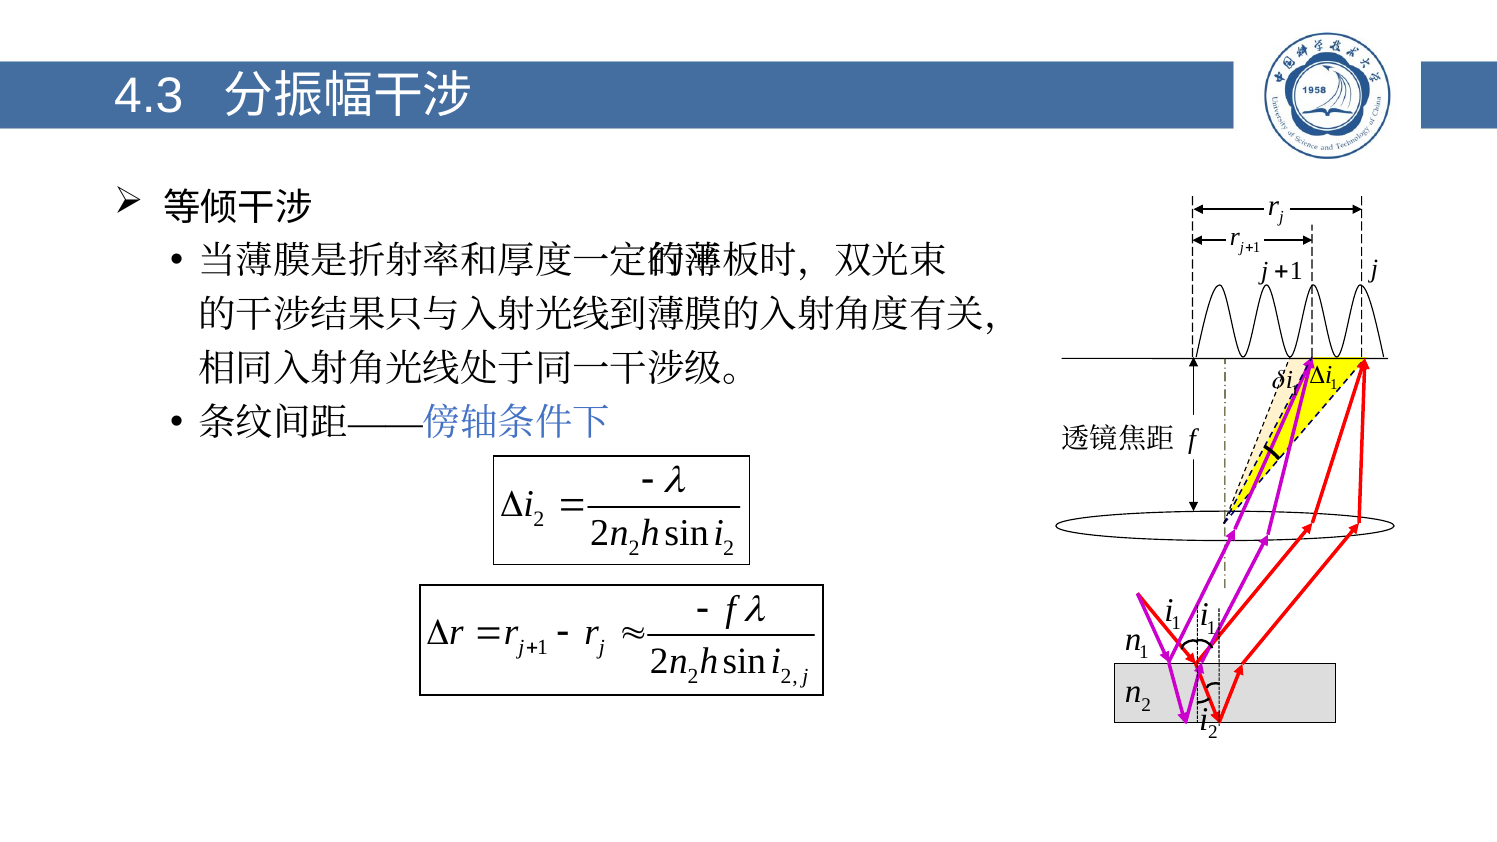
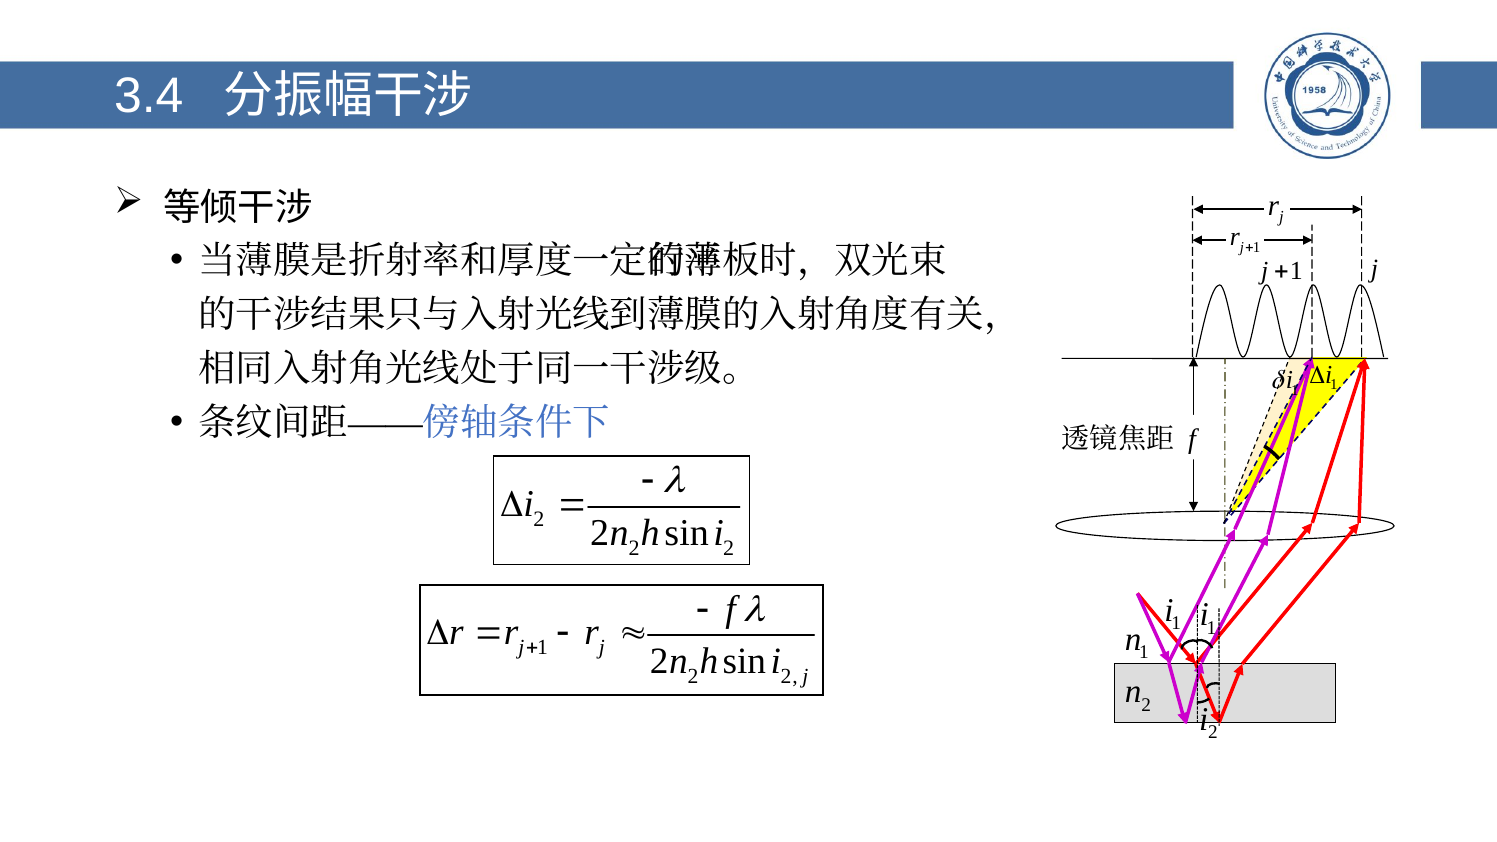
4.3: 4.3 -> 3.4 (149, 96)
